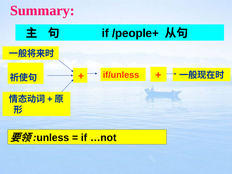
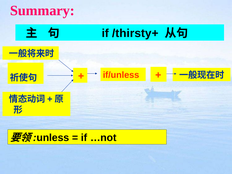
/people+: /people+ -> /thirsty+ (135, 33)
